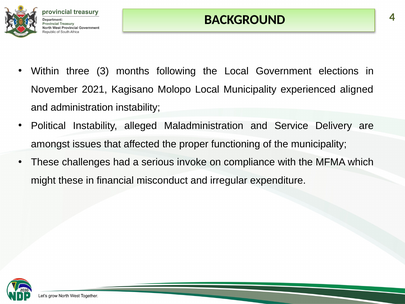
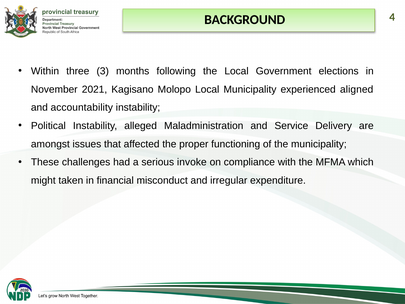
administration: administration -> accountability (82, 107)
might these: these -> taken (71, 180)
